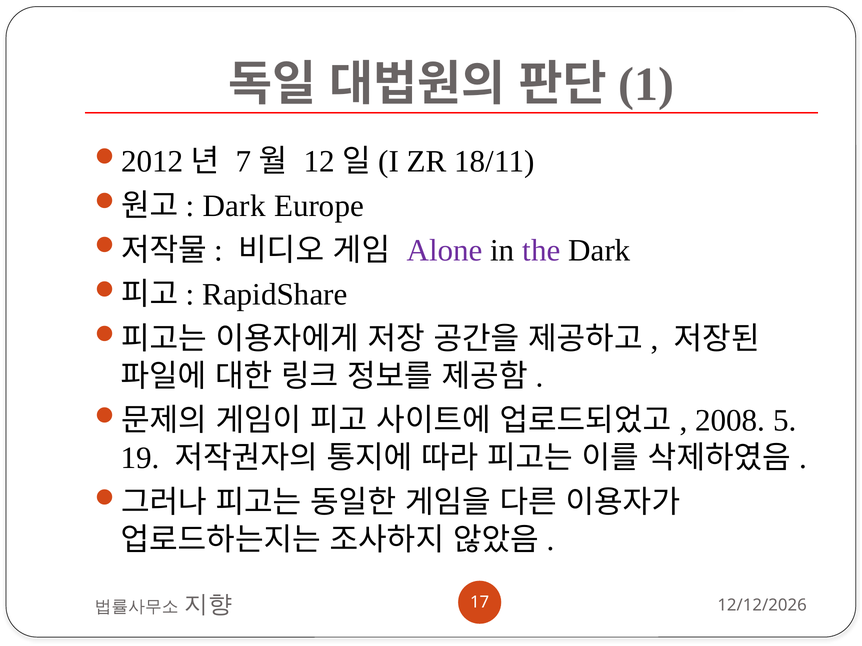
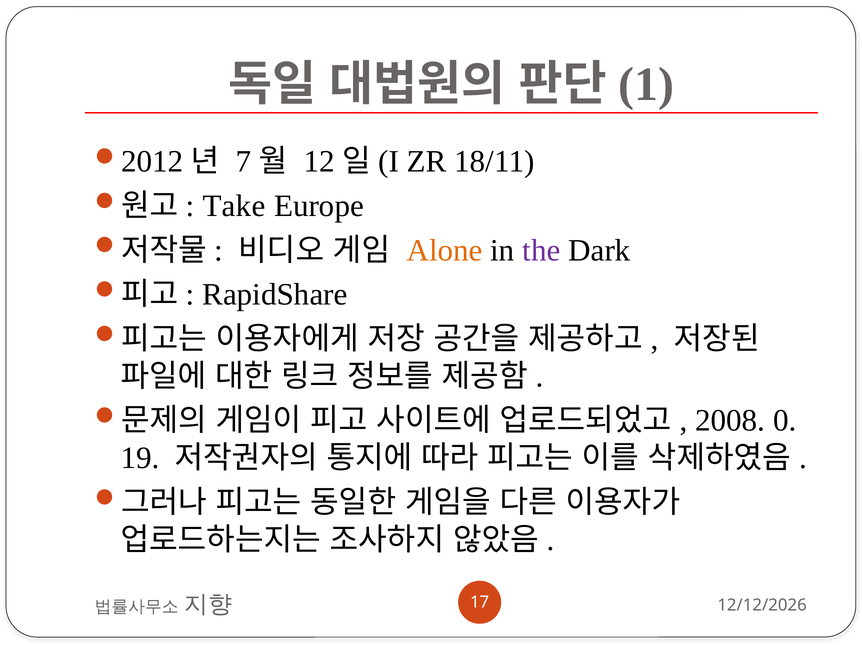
Dark: Dark -> Take (234, 206)
Alone colour: purple -> orange (445, 250)
5: 5 -> 0 (785, 421)
